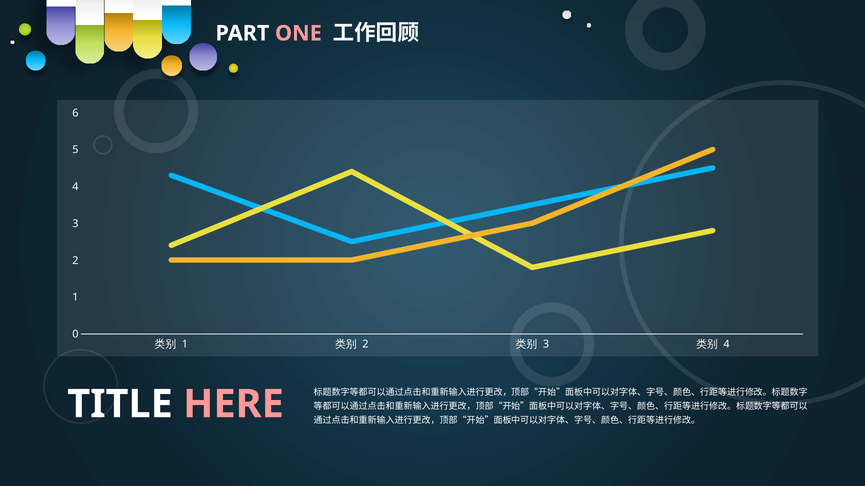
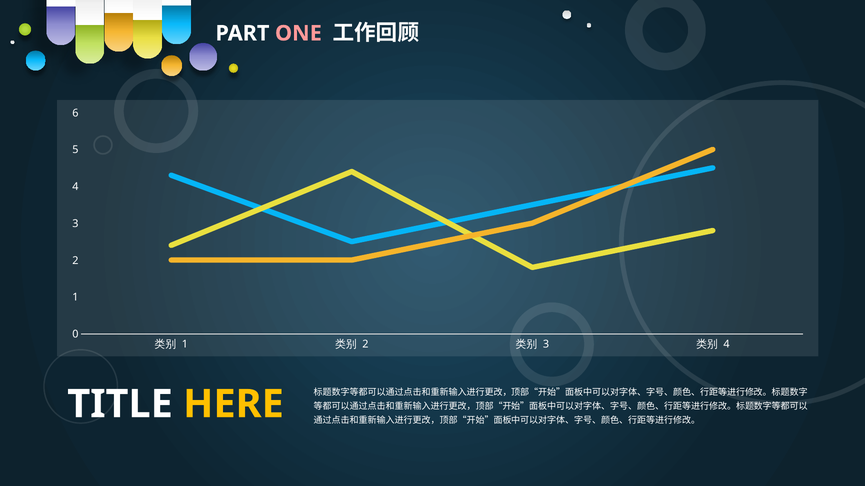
HERE colour: pink -> yellow (233, 405)
